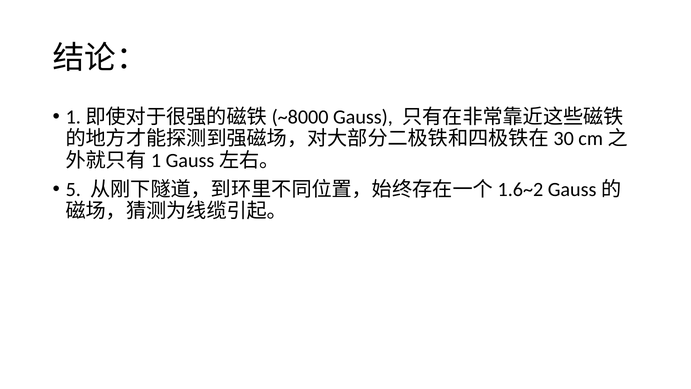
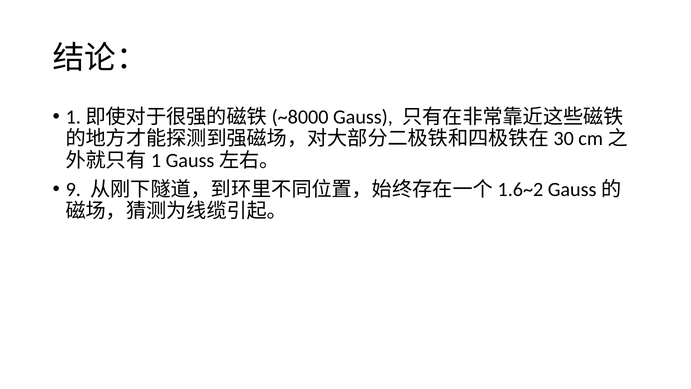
5: 5 -> 9 (73, 189)
